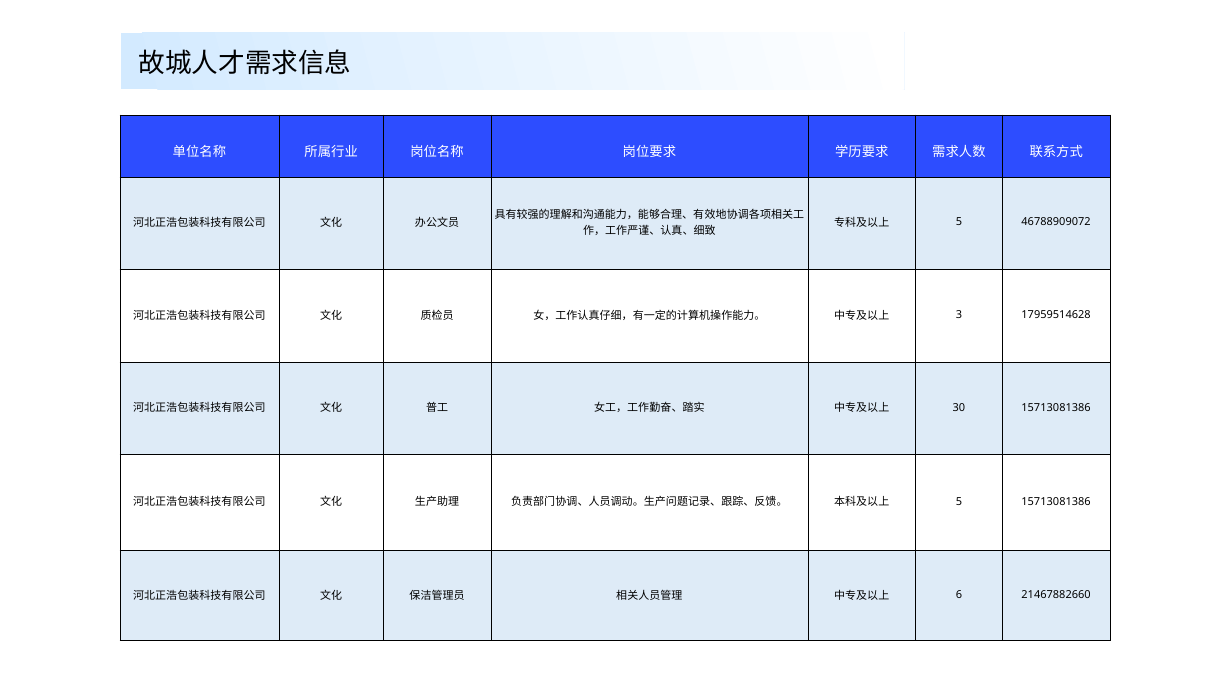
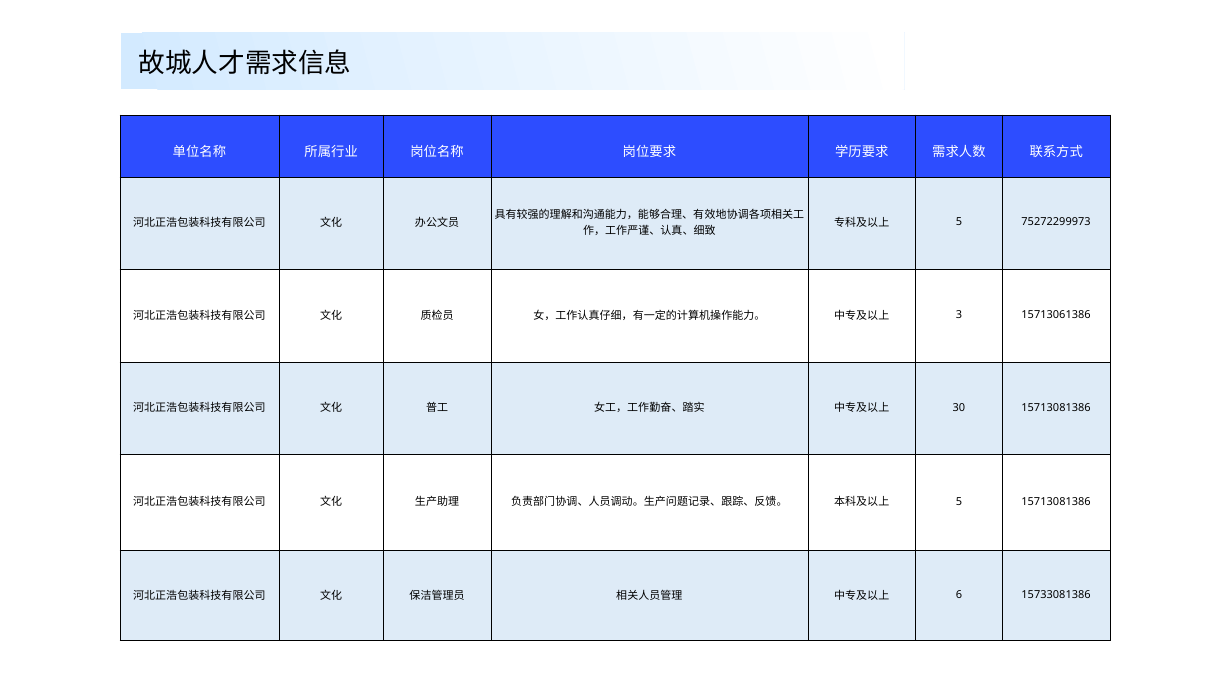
46788909072: 46788909072 -> 75272299973 (1056, 222)
17959514628: 17959514628 -> 15713061386 (1056, 315)
21467882660: 21467882660 -> 15733081386 (1056, 595)
